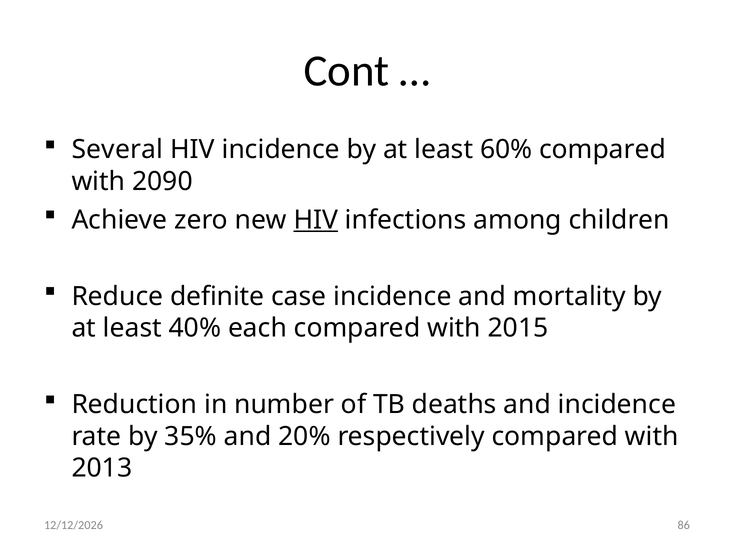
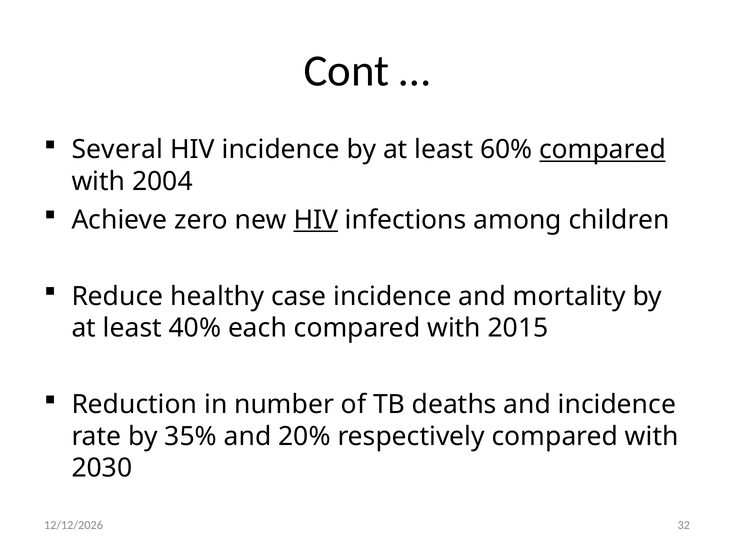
compared underline: none -> present (603, 150)
2090: 2090 -> 2004 (162, 182)
definite: definite -> healthy (217, 297)
2013: 2013 -> 2030 (102, 469)
86: 86 -> 32 (684, 526)
